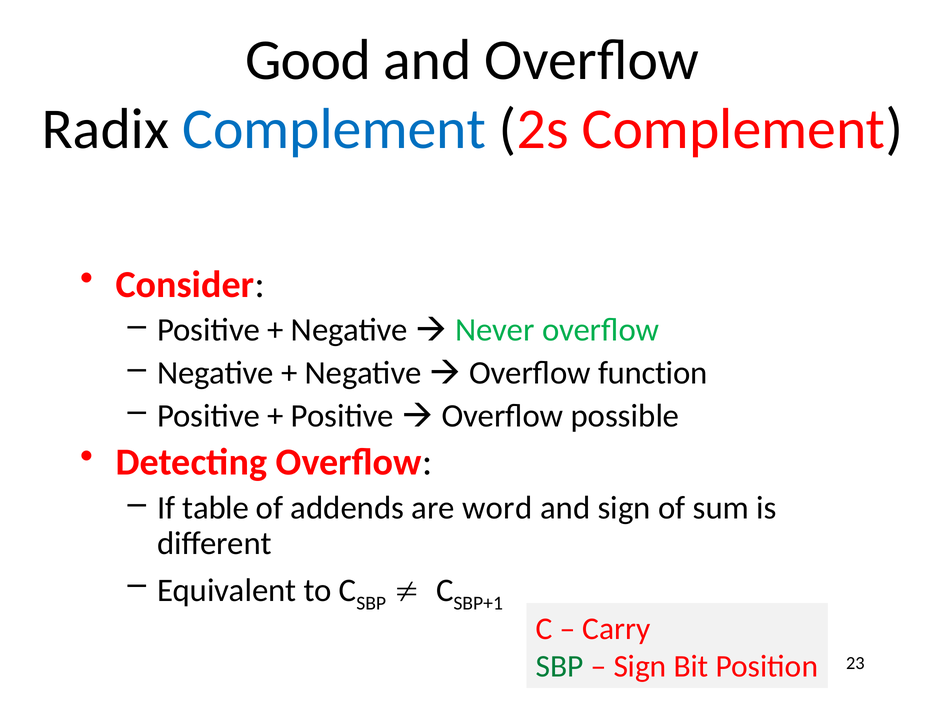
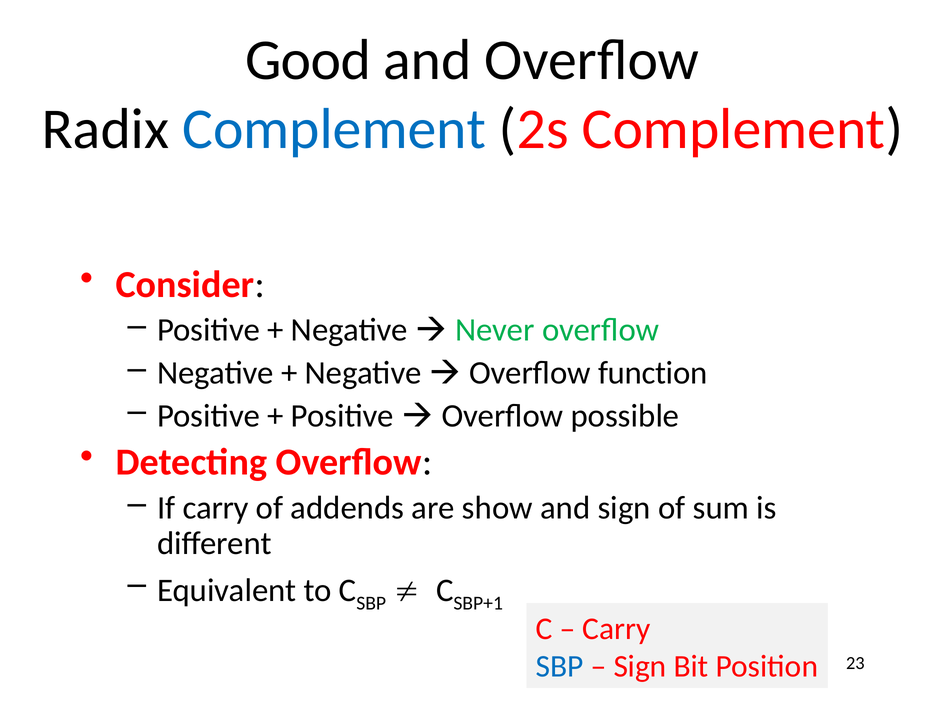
If table: table -> carry (216, 508)
word: word -> show (497, 508)
SBP colour: green -> blue (560, 666)
